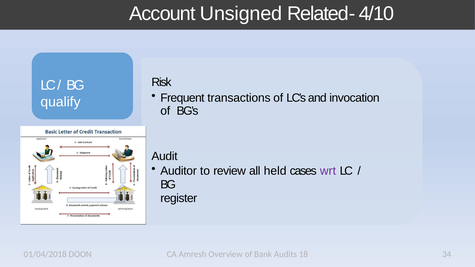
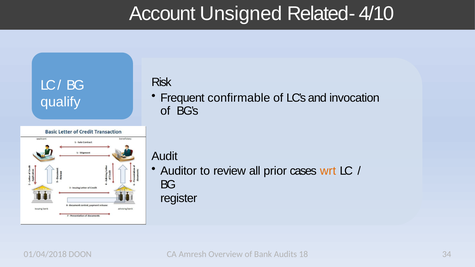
transactions: transactions -> confirmable (239, 98)
held: held -> prior (275, 171)
wrt colour: purple -> orange (328, 171)
